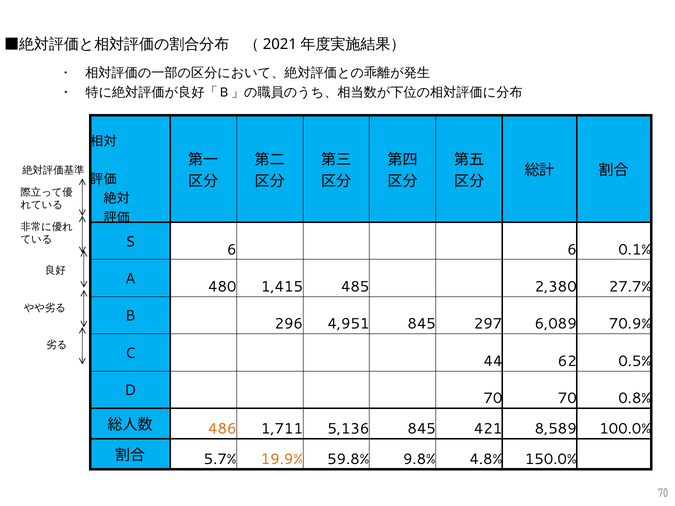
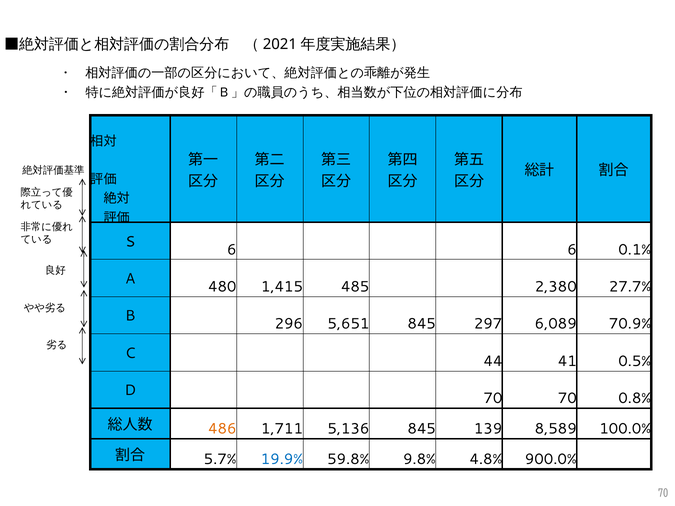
4,951: 4,951 -> 5,651 (348, 324)
62: 62 -> 41 (567, 361)
421: 421 -> 139 (488, 429)
19.9% colour: orange -> blue (282, 459)
150.0%: 150.0% -> 900.0% (551, 459)
